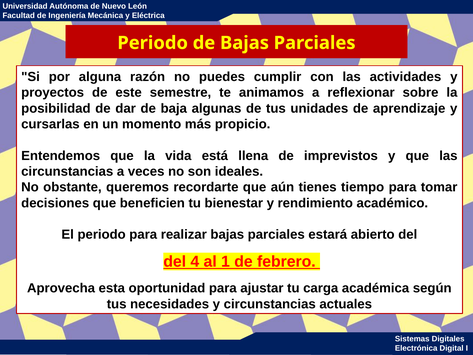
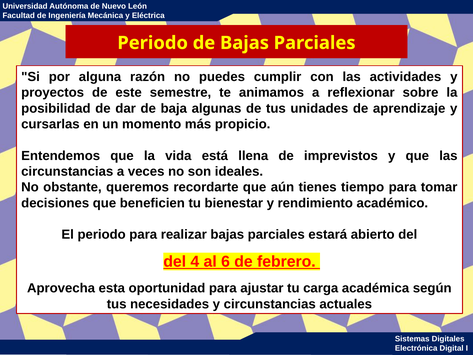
1: 1 -> 6 (225, 261)
